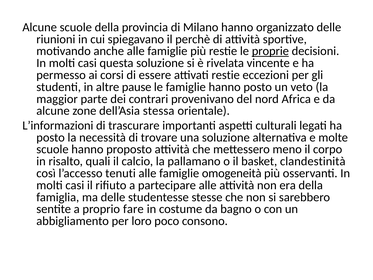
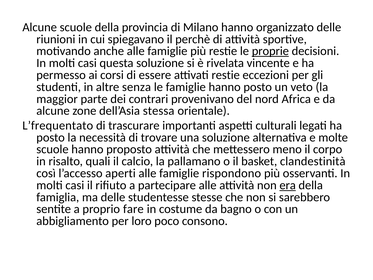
pause: pause -> senza (137, 87)
L’informazioni: L’informazioni -> L’frequentato (58, 125)
tenuti: tenuti -> aperti (120, 173)
omogeneità: omogeneità -> rispondono (232, 173)
era underline: none -> present (288, 185)
